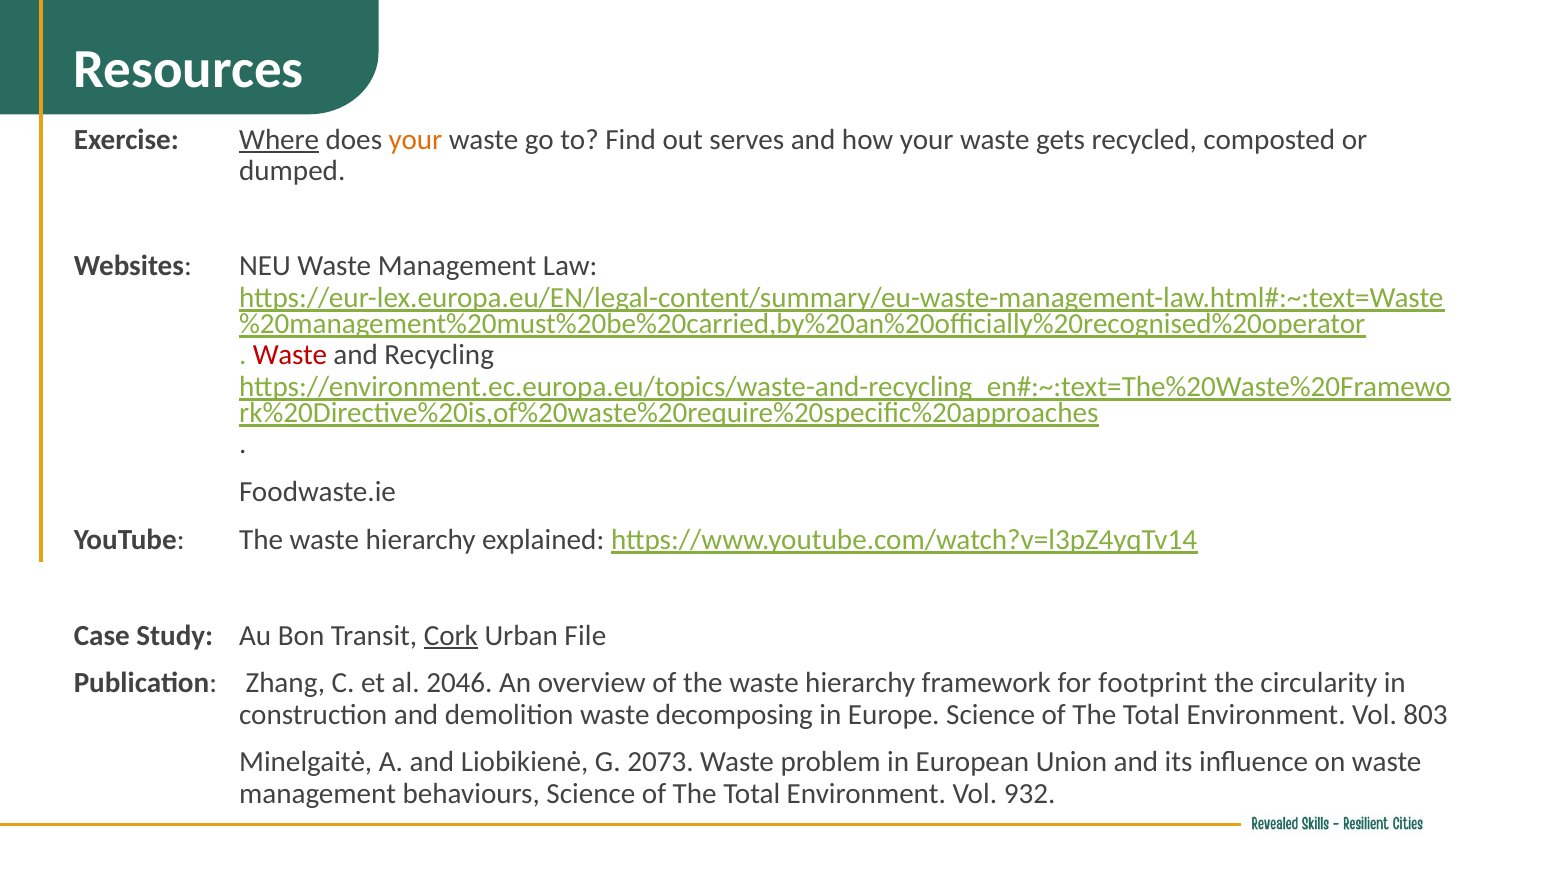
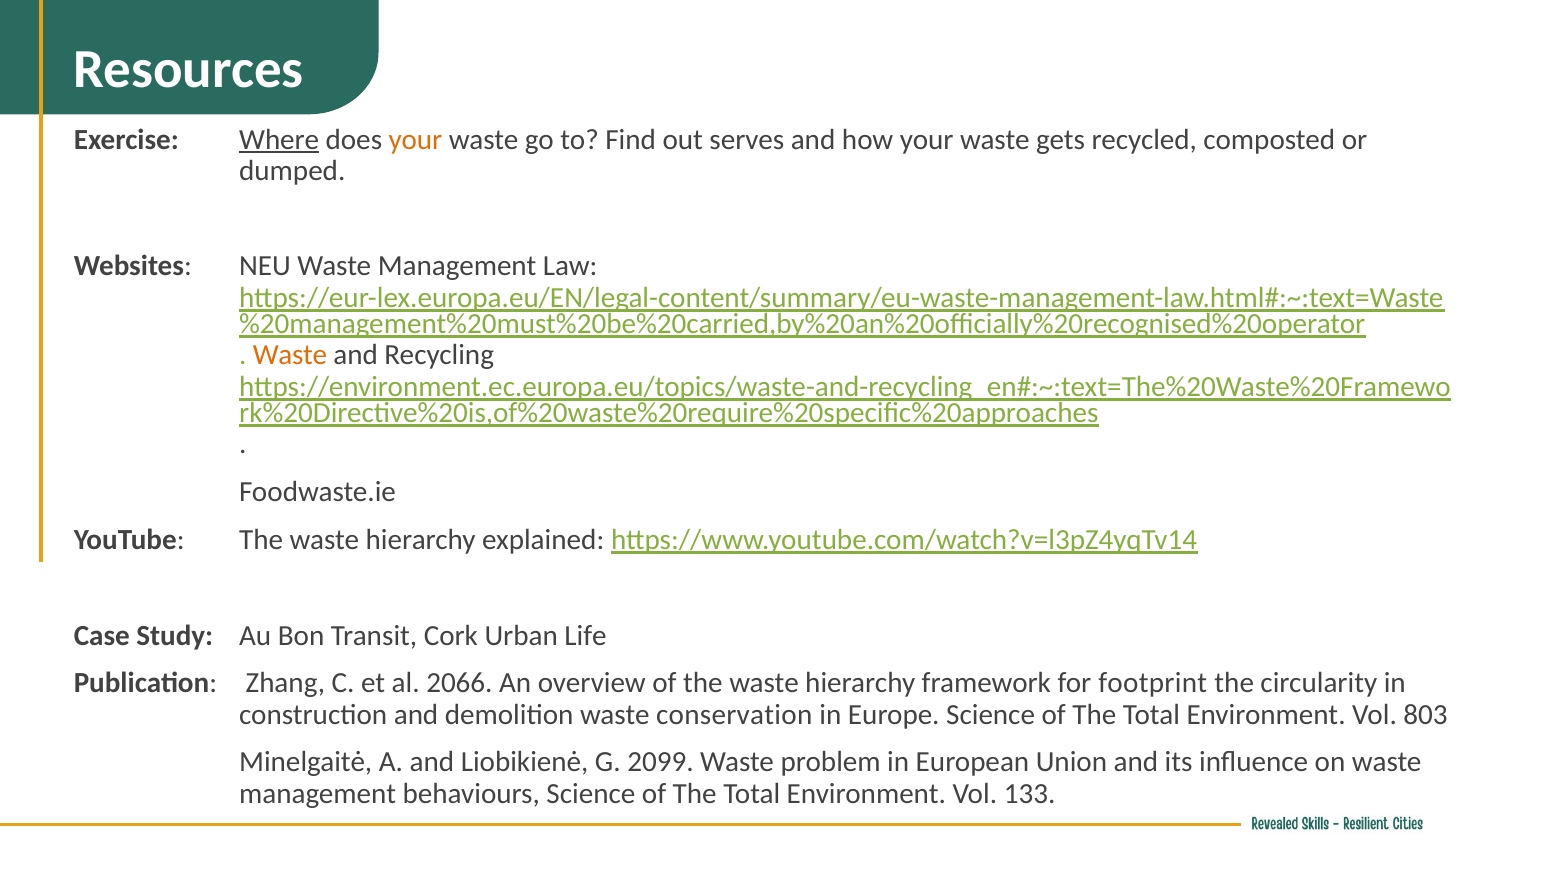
Waste colour: red -> orange (290, 355)
Cork underline: present -> none (451, 636)
File: File -> Life (586, 636)
2046: 2046 -> 2066 (459, 683)
decomposing: decomposing -> conservation (734, 715)
2073: 2073 -> 2099 (660, 762)
932: 932 -> 133 (1030, 794)
